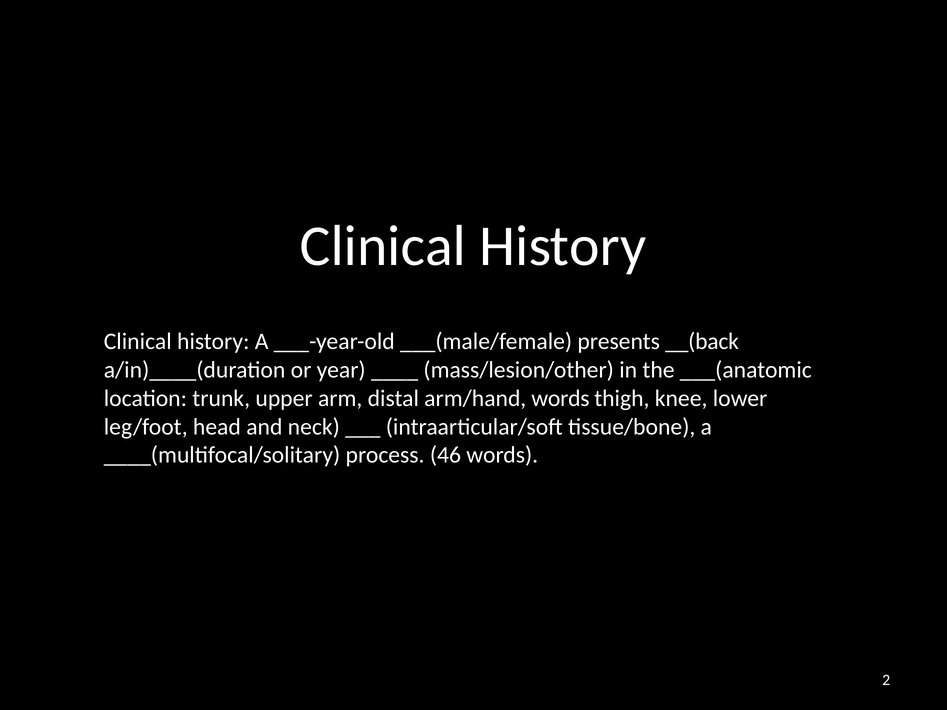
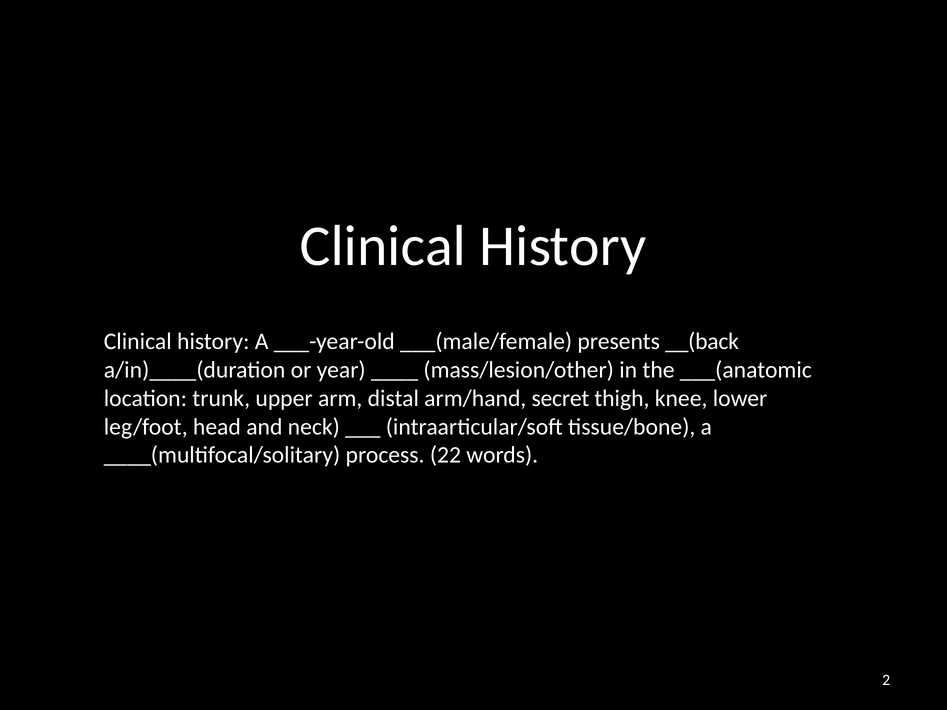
arm/hand words: words -> secret (560, 398)
46: 46 -> 22 (445, 455)
